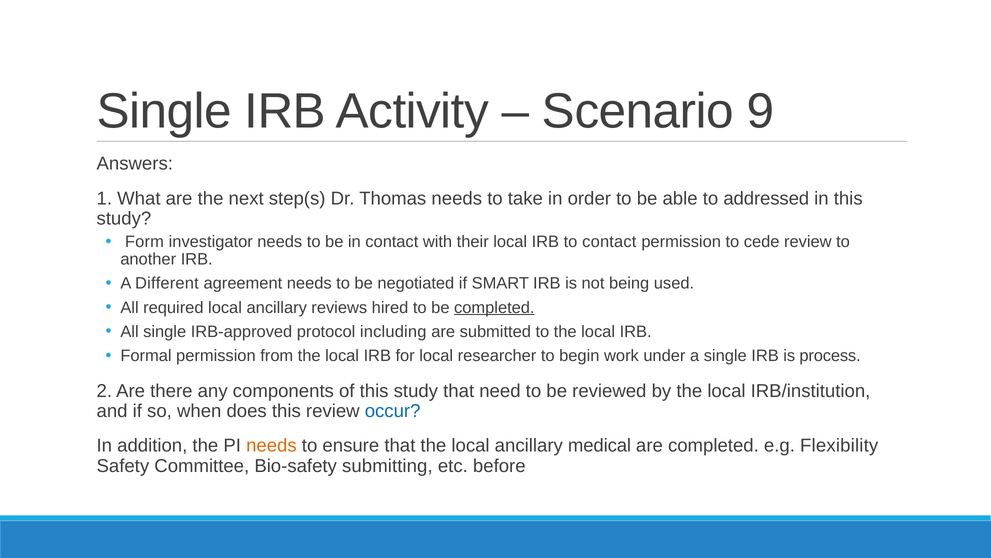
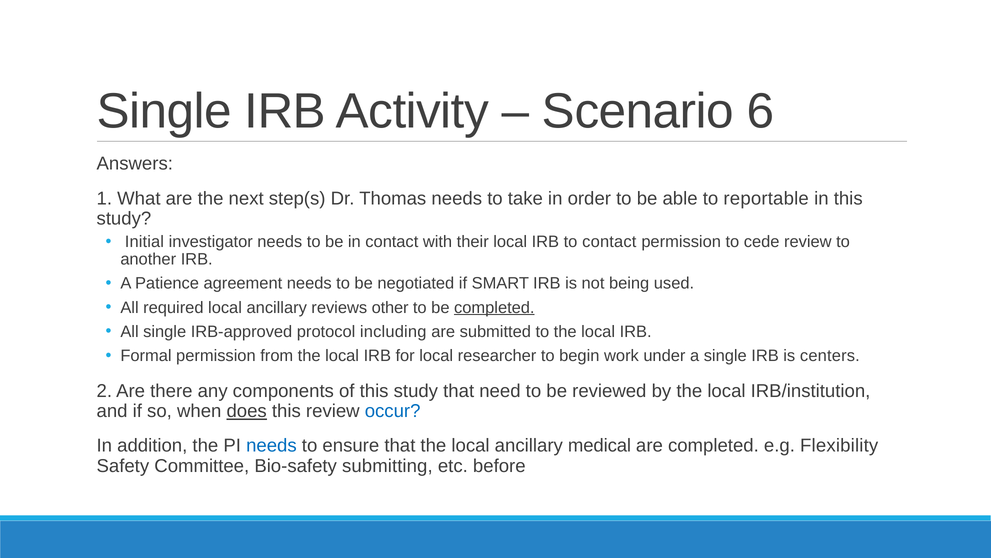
9: 9 -> 6 (760, 111)
addressed: addressed -> reportable (766, 198)
Form: Form -> Initial (144, 241)
Different: Different -> Patience (167, 283)
hired: hired -> other (390, 307)
process: process -> centers (830, 355)
does underline: none -> present (247, 411)
needs colour: orange -> blue (271, 445)
